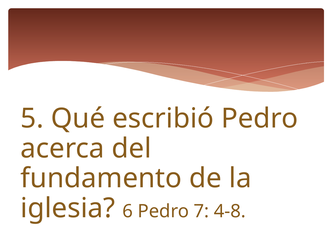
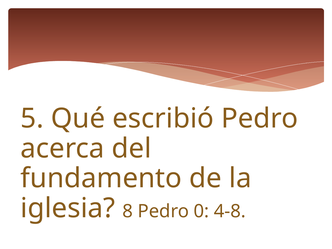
6: 6 -> 8 (128, 211)
7: 7 -> 0 (201, 211)
